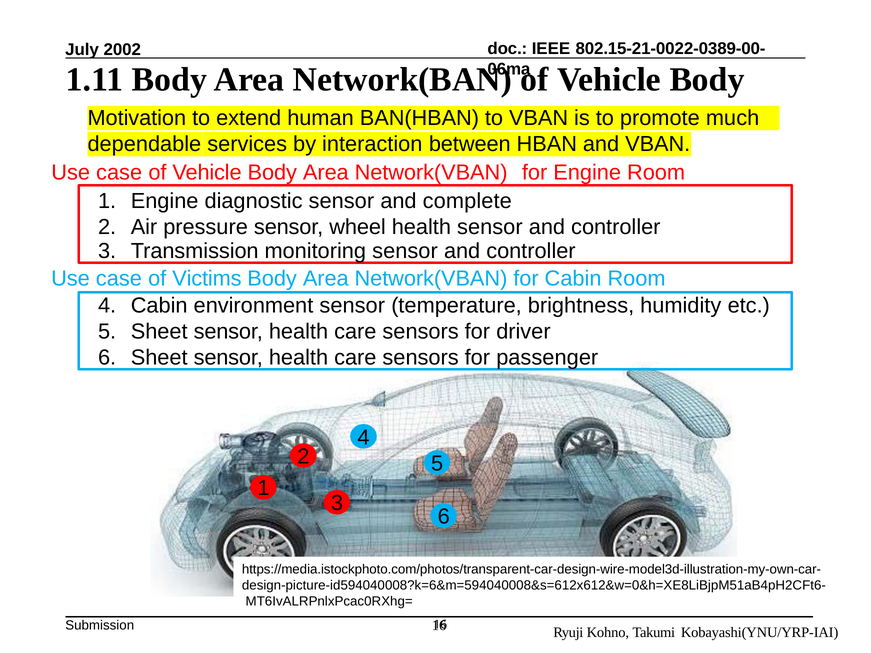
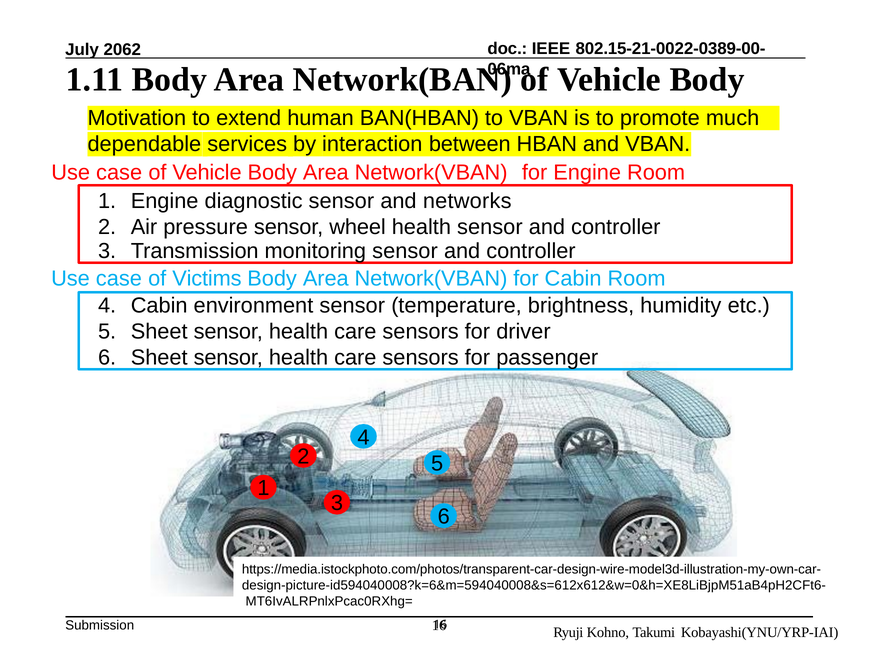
2002: 2002 -> 2062 (122, 50)
complete: complete -> networks (467, 201)
